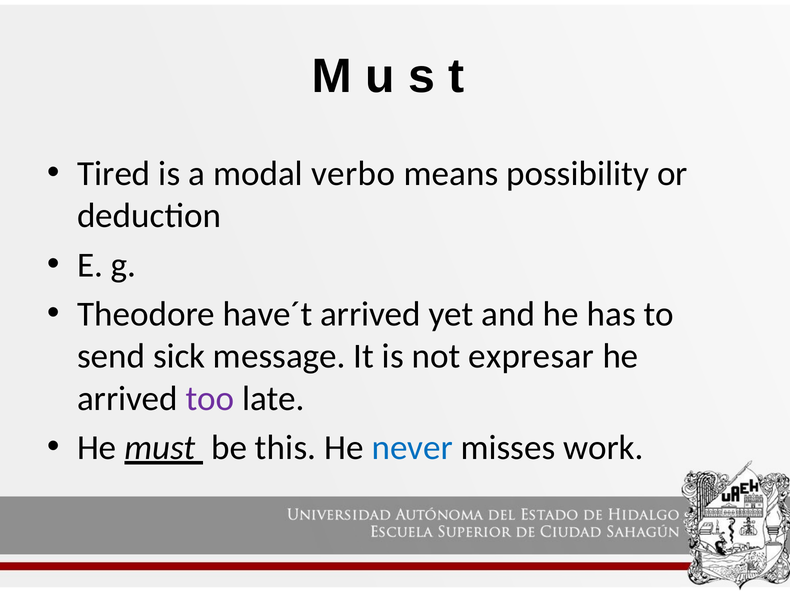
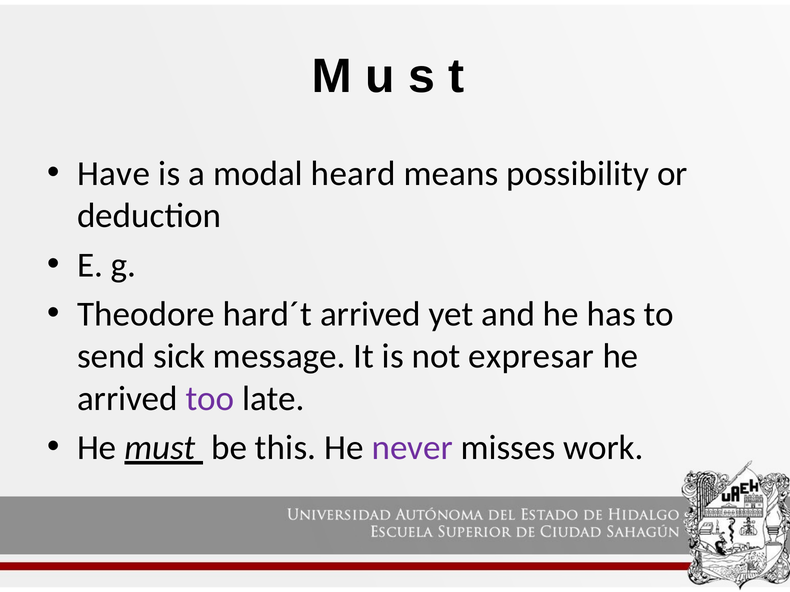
Tired: Tired -> Have (114, 174)
verbo: verbo -> heard (353, 174)
have´t: have´t -> hard´t (267, 314)
never colour: blue -> purple (412, 448)
